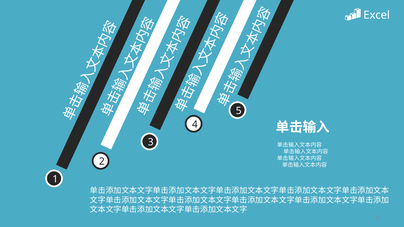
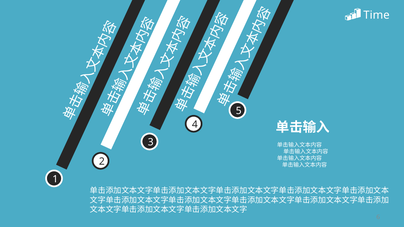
Excel: Excel -> Time (377, 15)
